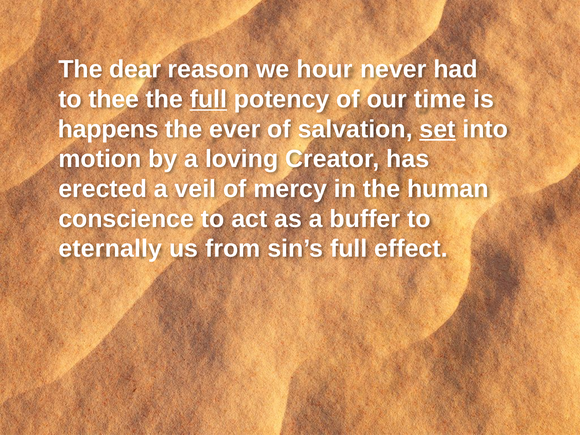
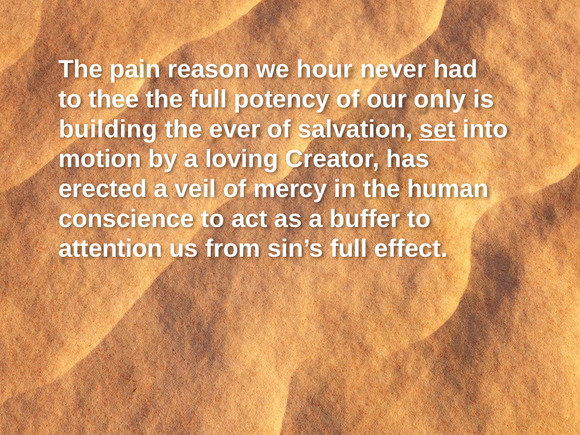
dear: dear -> pain (135, 69)
full underline: present -> none (208, 99)
time: time -> only (440, 99)
happens: happens -> building (108, 129)
eternally: eternally -> attention (110, 249)
